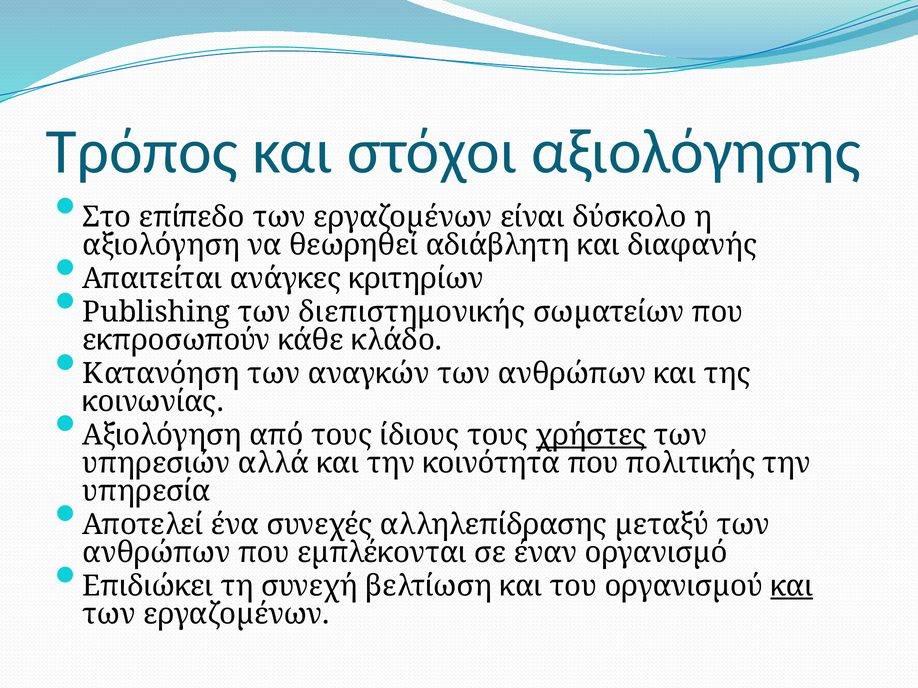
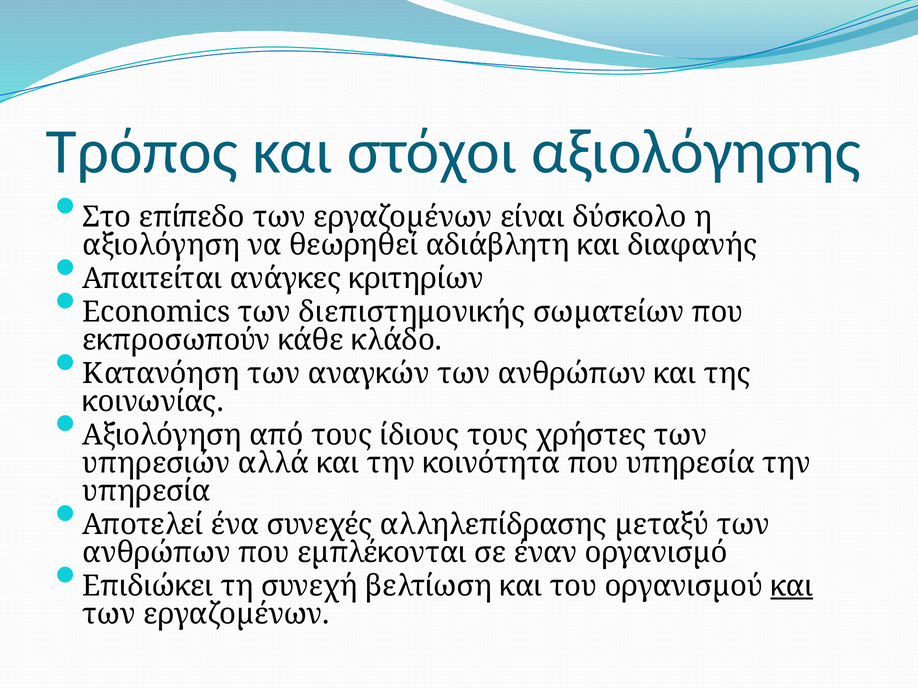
Publishing: Publishing -> Economics (156, 312)
χρήστες underline: present -> none (591, 435)
που πολιτικής: πολιτικής -> υπηρεσία (691, 463)
